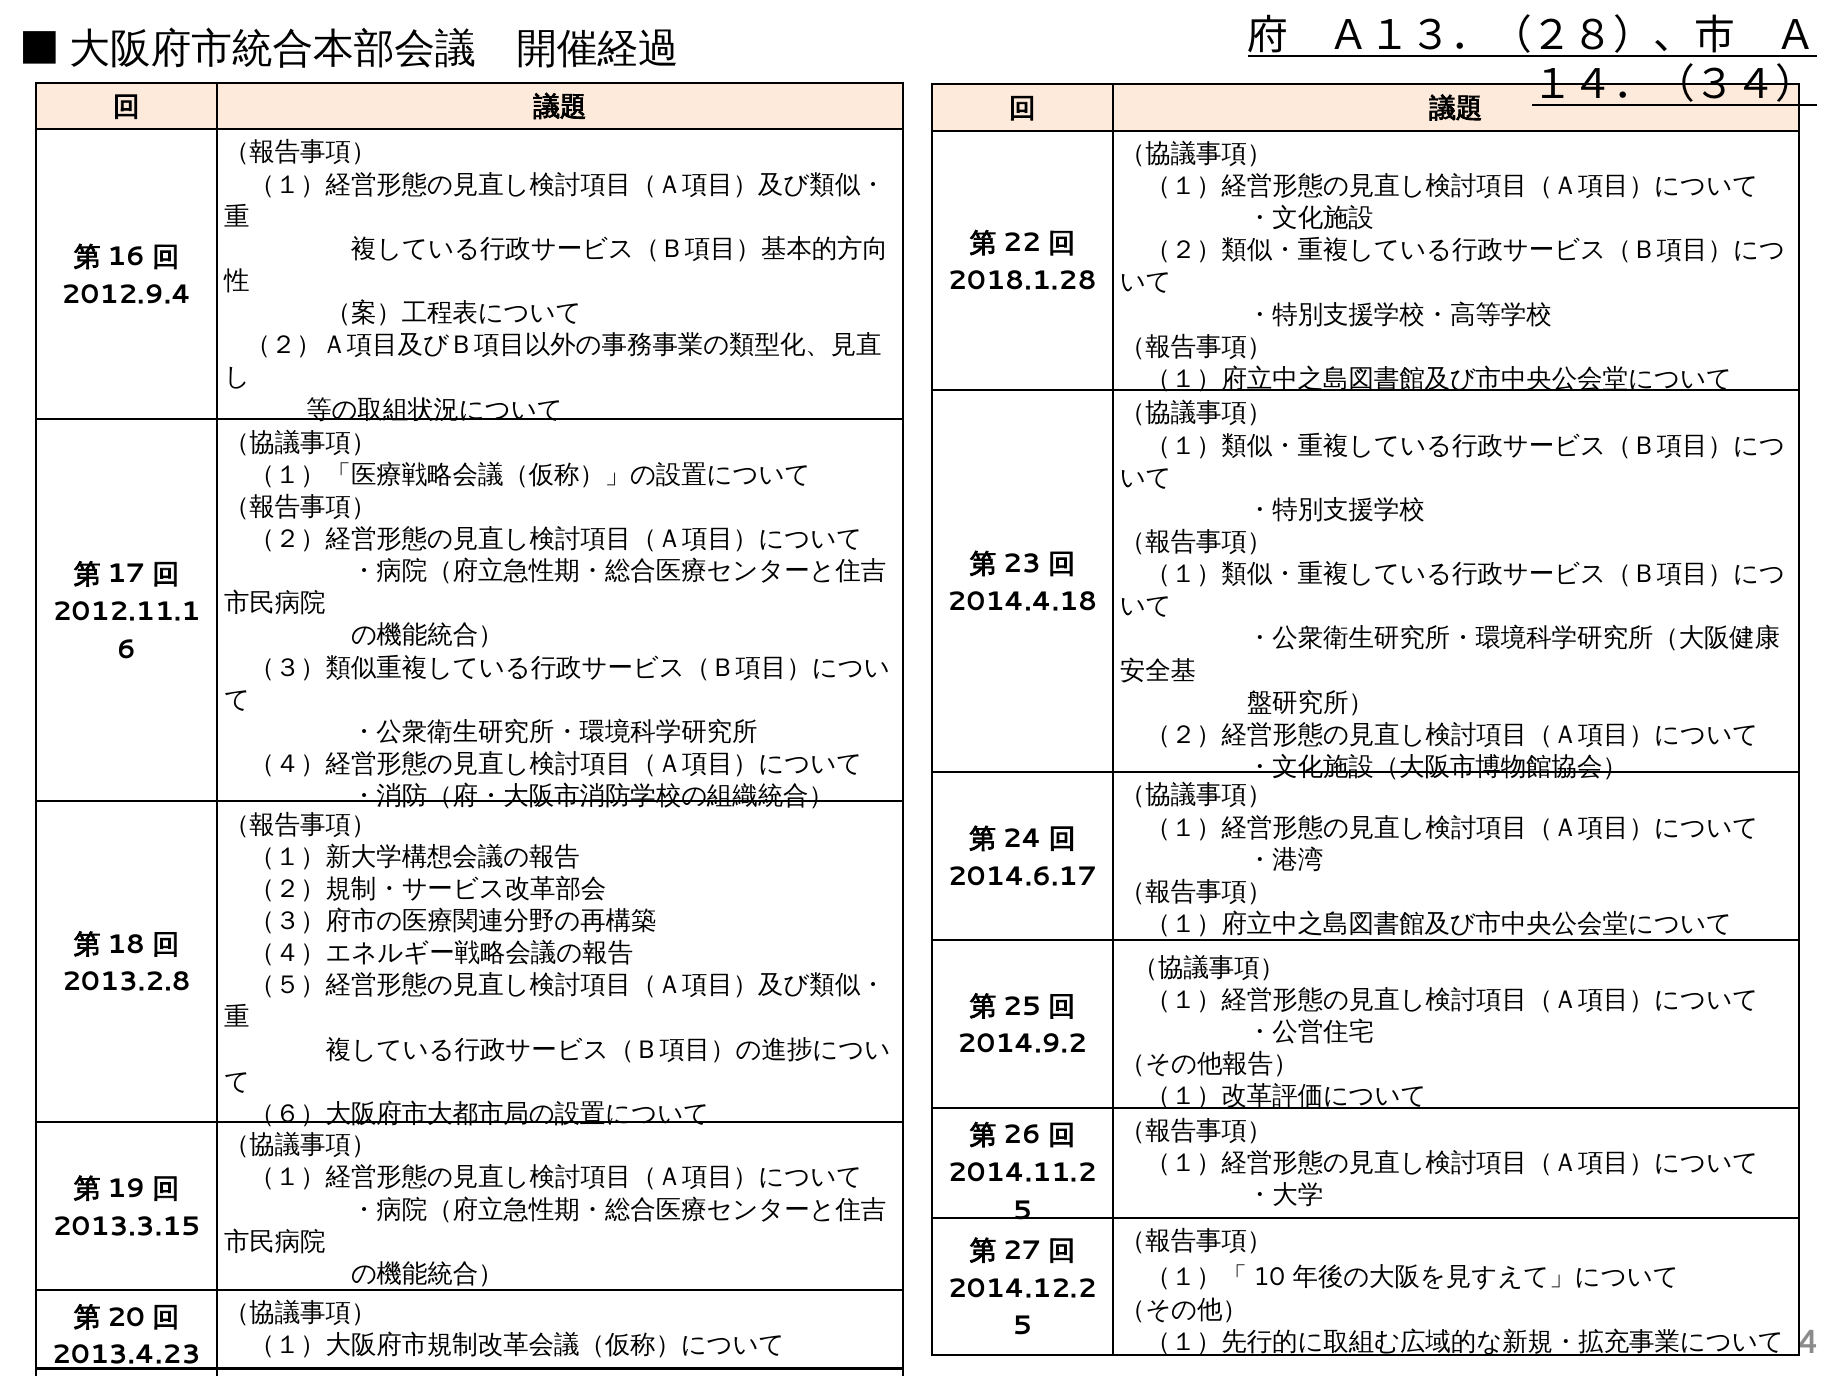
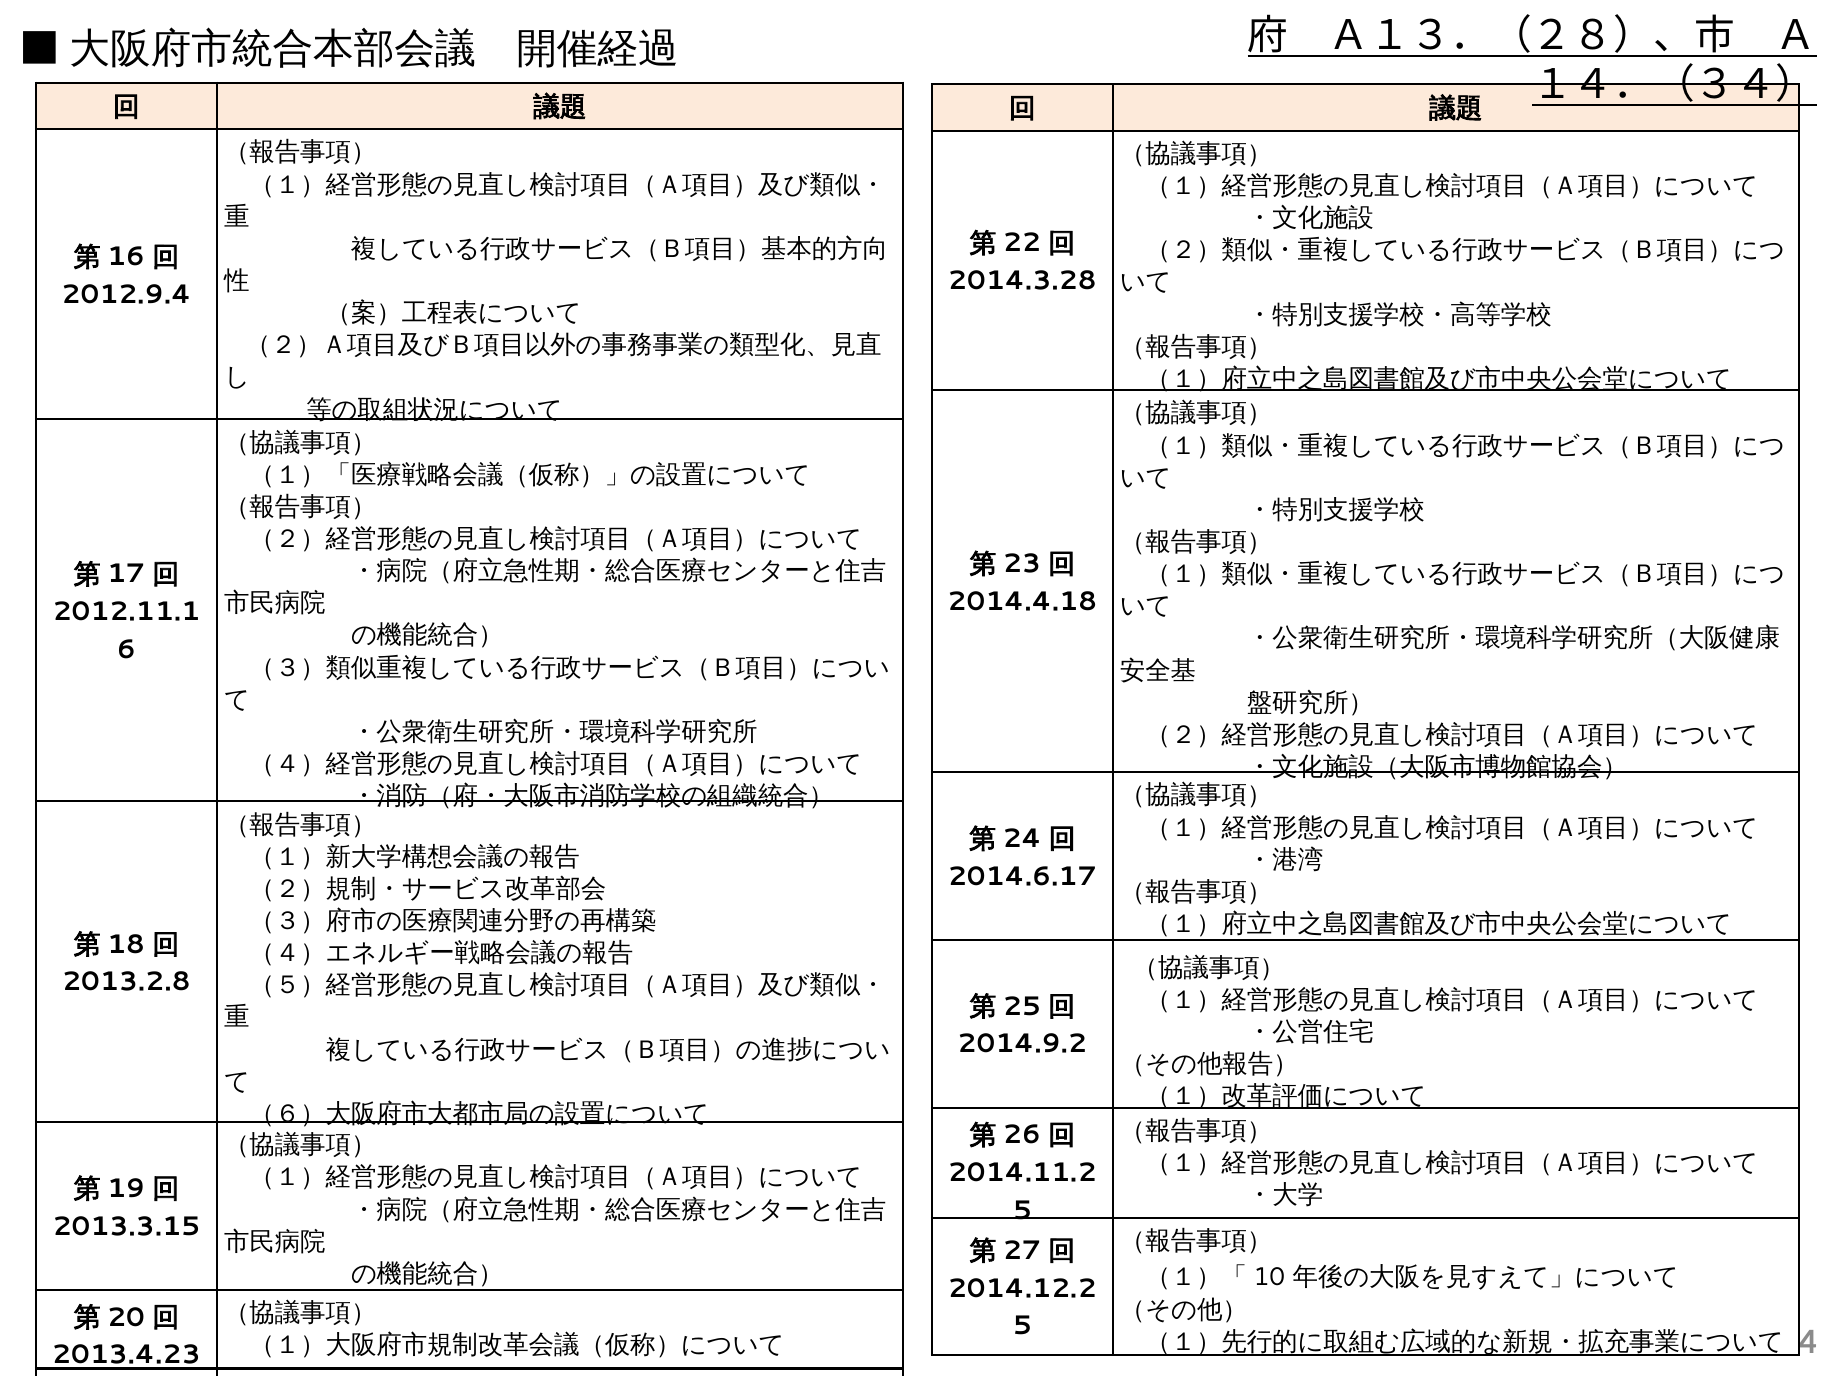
2018.1.28: 2018.1.28 -> 2014.3.28 (1022, 281)
